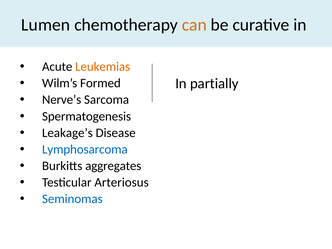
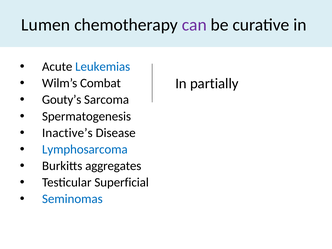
can colour: orange -> purple (194, 25)
Leukemias colour: orange -> blue (103, 67)
Formed: Formed -> Combat (100, 83)
Nerve’s: Nerve’s -> Gouty’s (62, 100)
Leakage’s: Leakage’s -> Inactive’s (67, 133)
Arteriosus: Arteriosus -> Superficial (122, 182)
